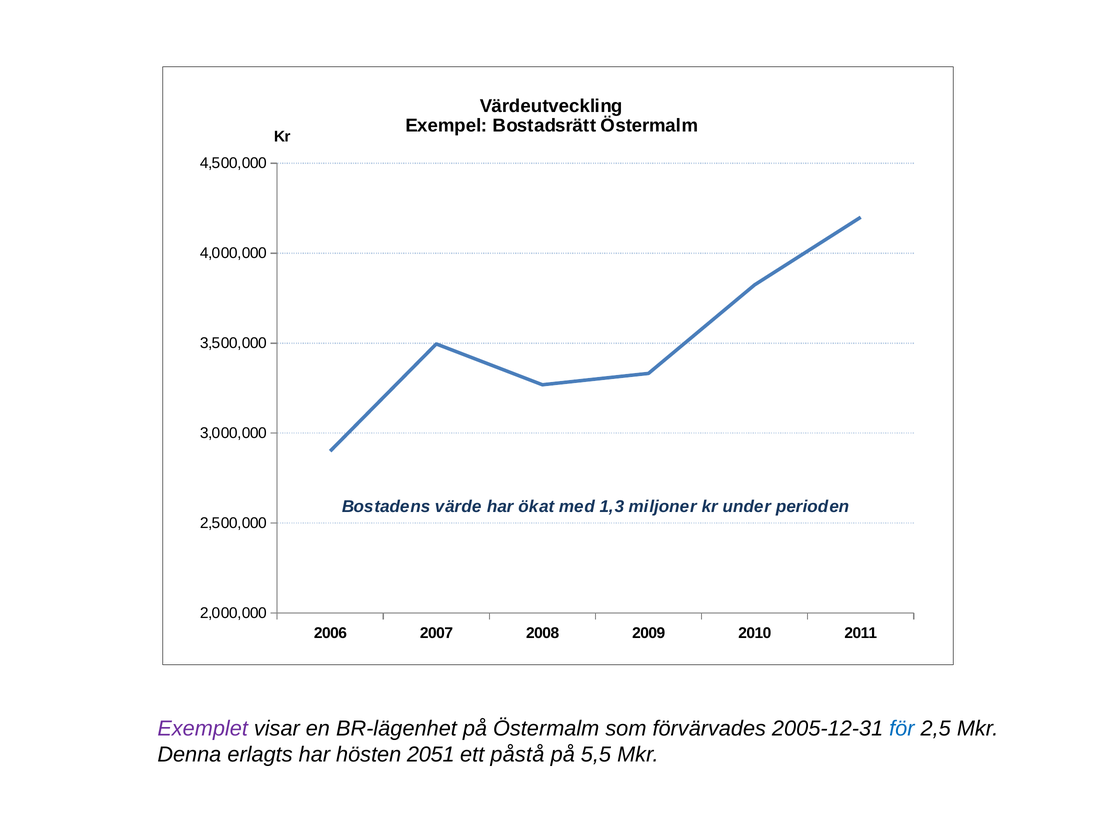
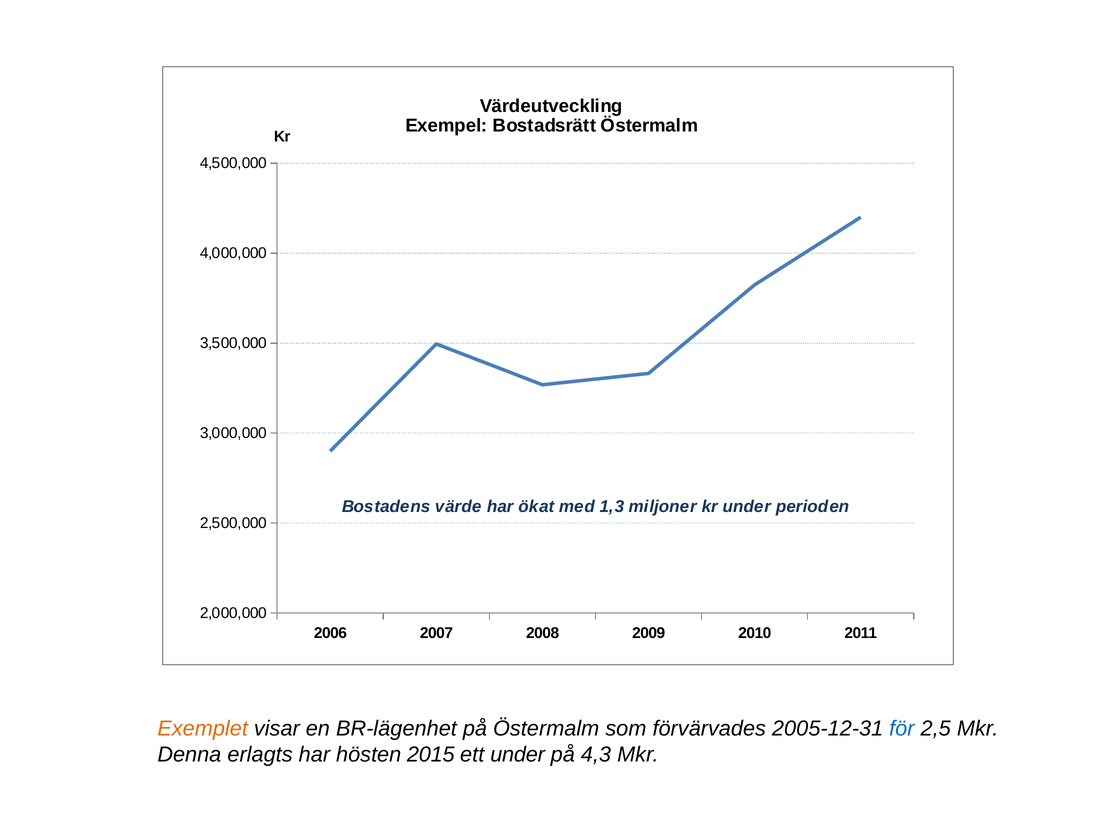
Exemplet colour: purple -> orange (203, 729)
2051: 2051 -> 2015 (431, 755)
ett påstå: påstå -> under (518, 755)
5,5: 5,5 -> 4,3 (596, 755)
